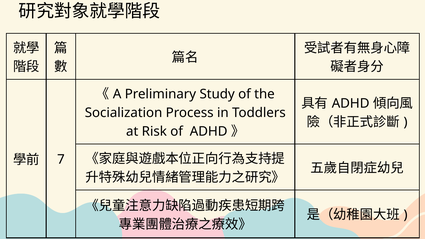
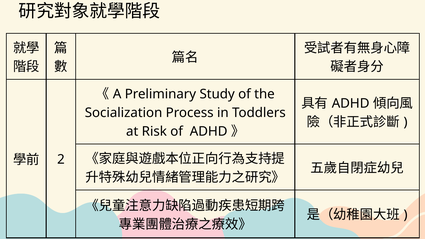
7: 7 -> 2 (61, 160)
